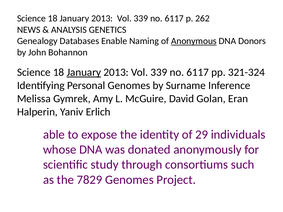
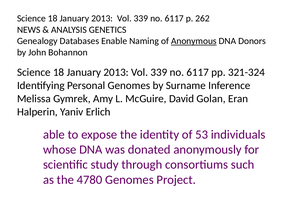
January underline: present -> none (84, 72)
29: 29 -> 53 (202, 135)
7829: 7829 -> 4780 (89, 180)
